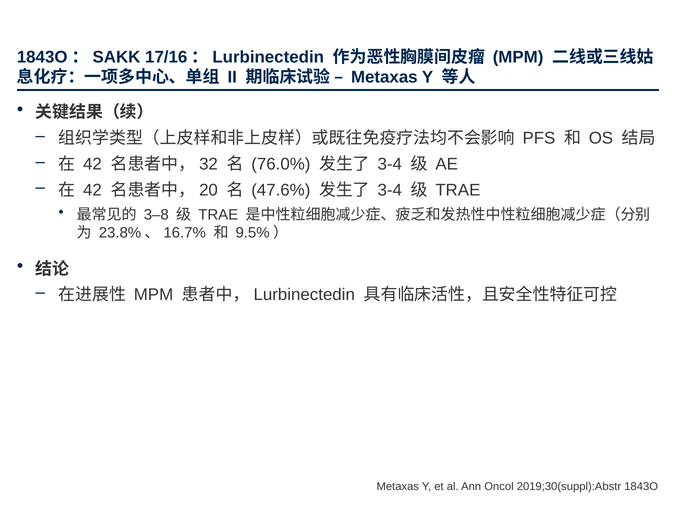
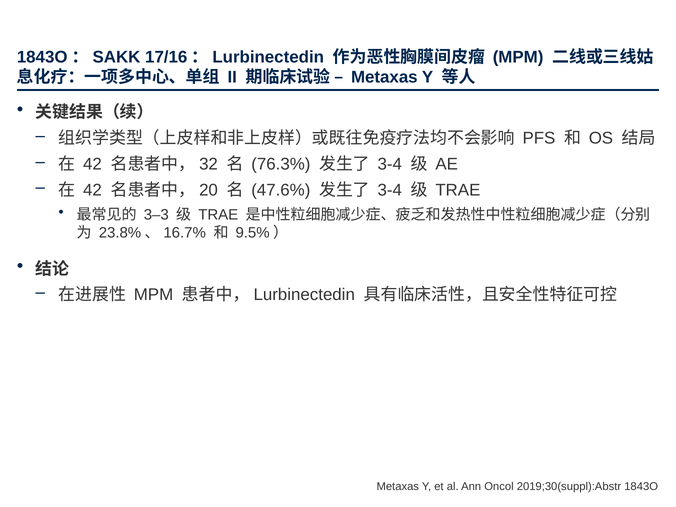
76.0%: 76.0% -> 76.3% (281, 164)
3–8: 3–8 -> 3–3 (156, 215)
